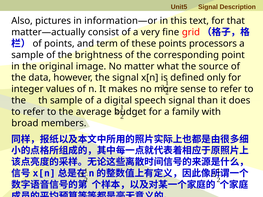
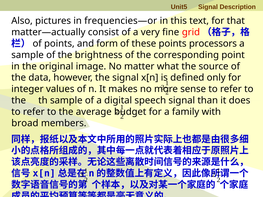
information—or: information—or -> frequencies—or (121, 21)
term: term -> form (107, 44)
